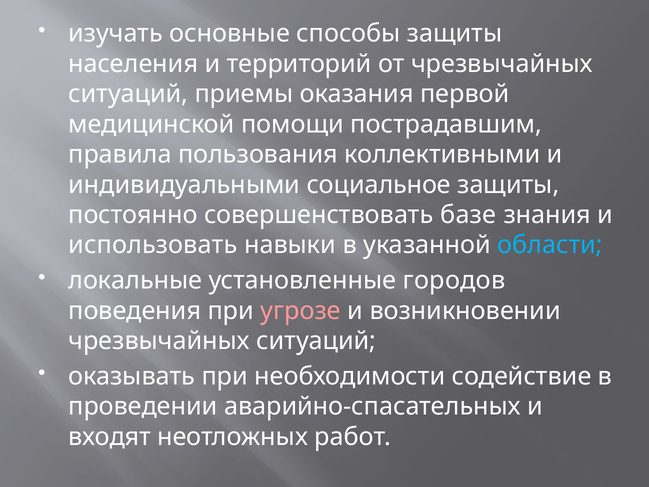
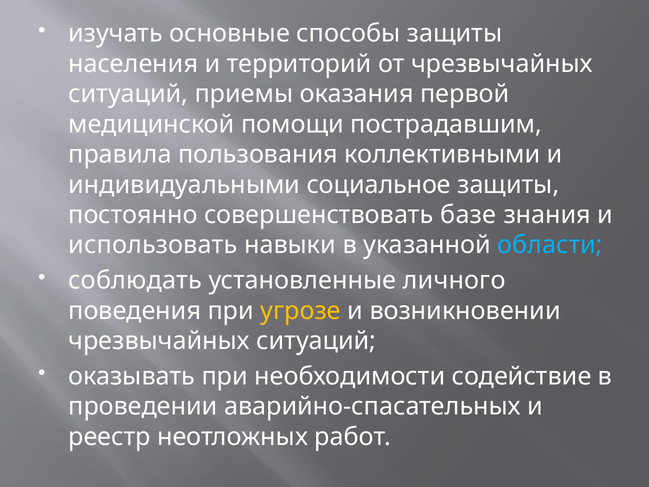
локальные: локальные -> соблюдать (135, 280)
городов: городов -> личного (454, 280)
угрозе colour: pink -> yellow (301, 311)
входят: входят -> реестр (109, 437)
